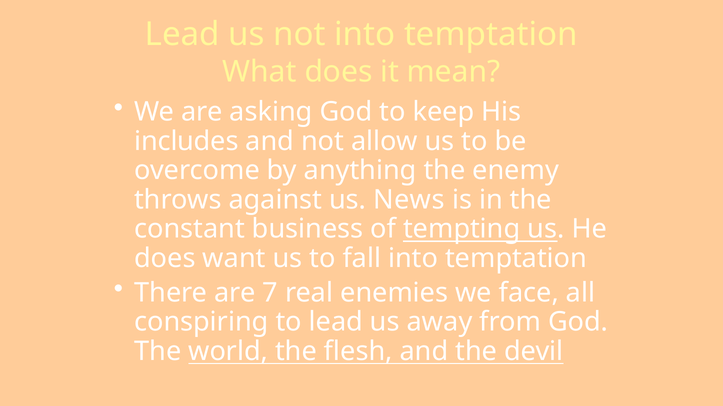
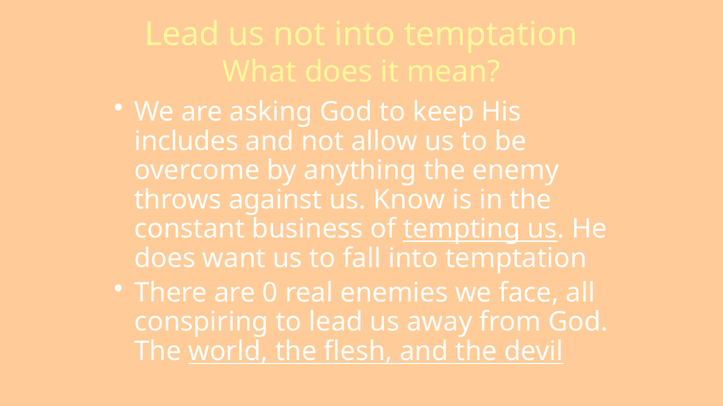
News: News -> Know (409, 200)
7: 7 -> 0 (270, 293)
